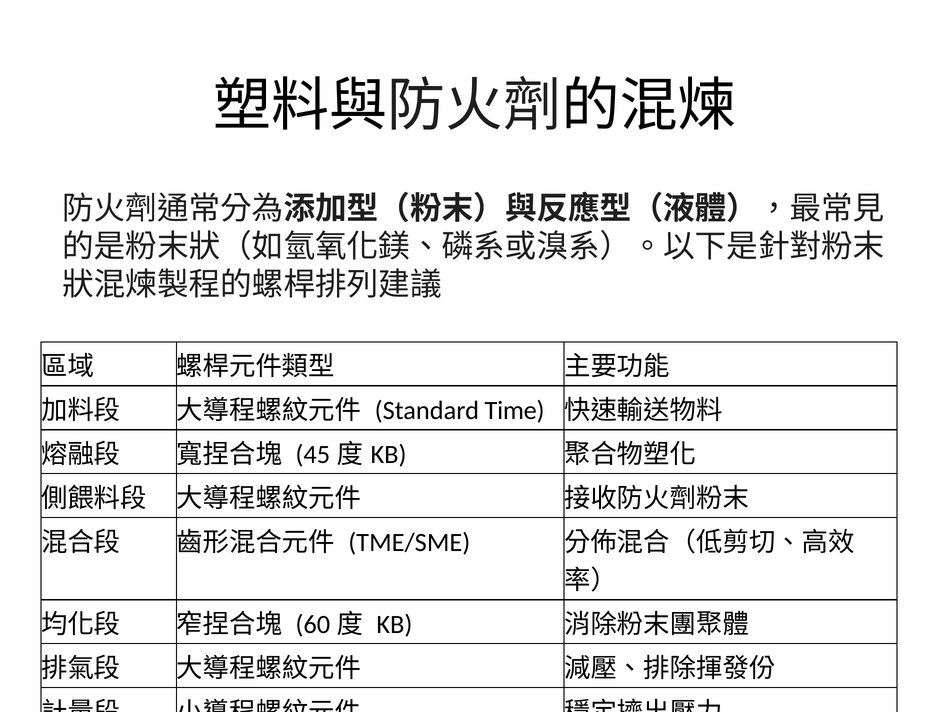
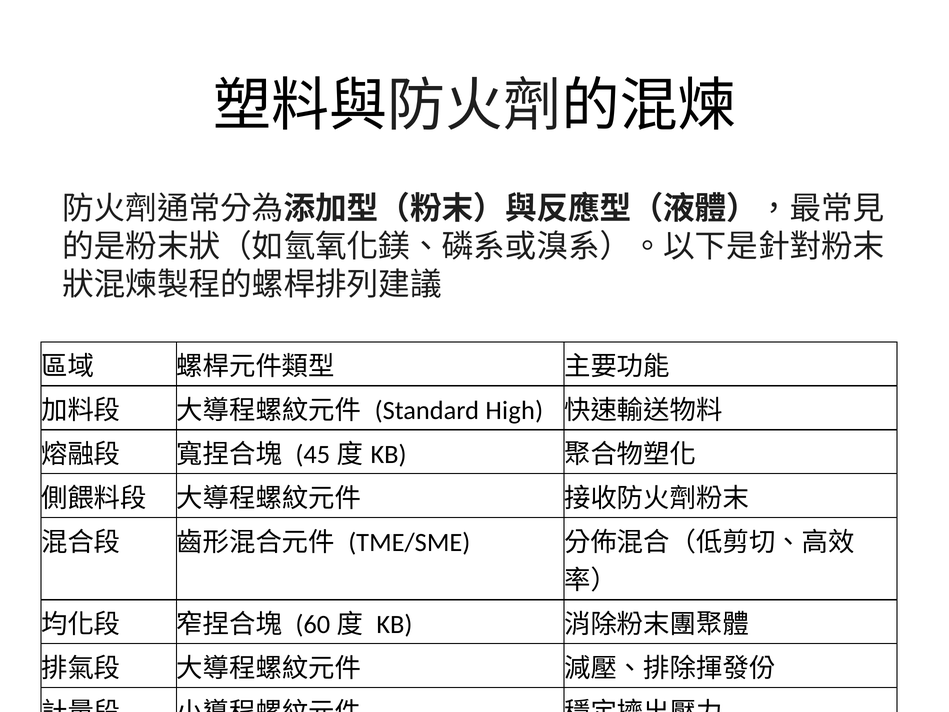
Time: Time -> High (514, 410)
